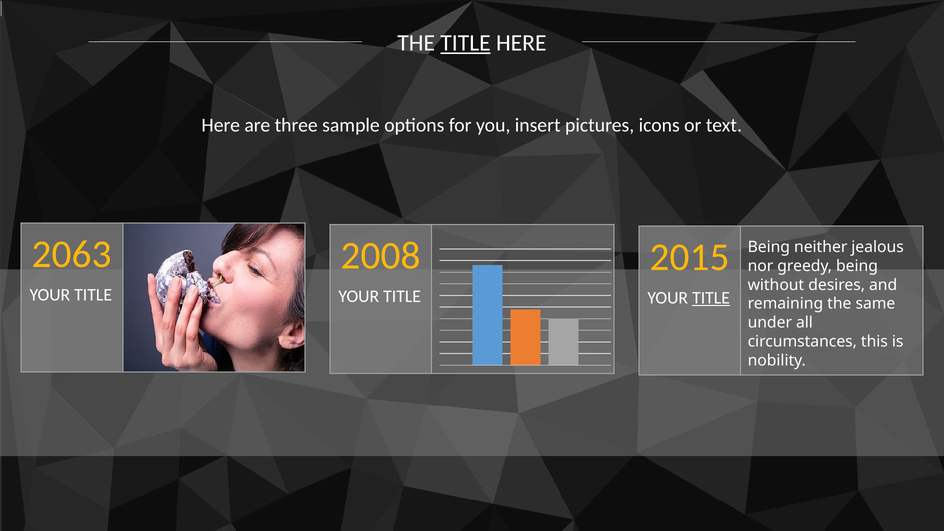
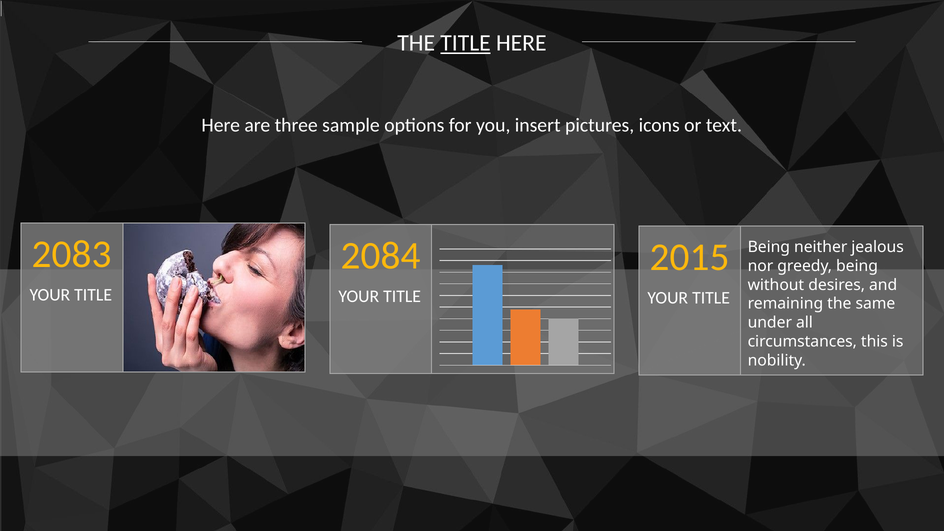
2063: 2063 -> 2083 (72, 254)
2008: 2008 -> 2084 (381, 256)
TITLE underline: present -> none (711, 298)
